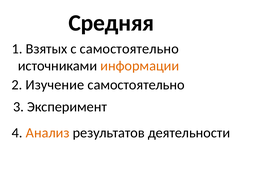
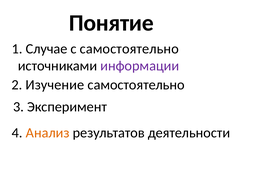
Средняя: Средняя -> Понятие (111, 23)
Взятых: Взятых -> Случае (47, 49)
информации colour: orange -> purple (140, 66)
